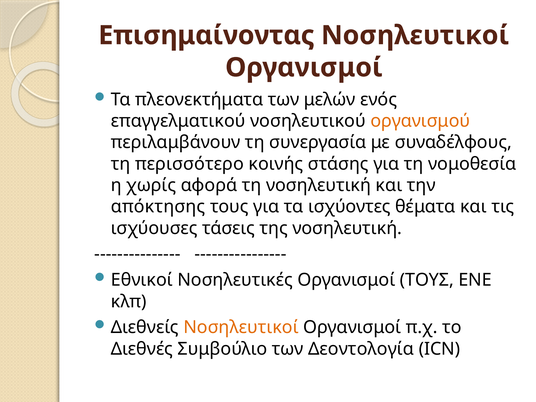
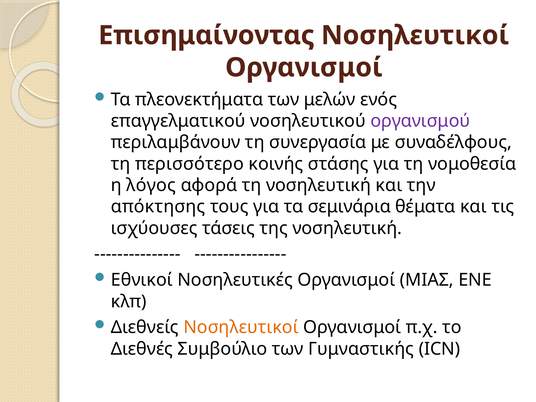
οργανισμού colour: orange -> purple (420, 121)
χωρίς: χωρίς -> λόγος (151, 185)
ισχύοντες: ισχύοντες -> σεμινάρια (349, 207)
Οργανισμοί ΤΟΥΣ: ΤΟΥΣ -> ΜΙΑΣ (427, 280)
Δεοντολογία: Δεοντολογία -> Γυμναστικής (361, 349)
